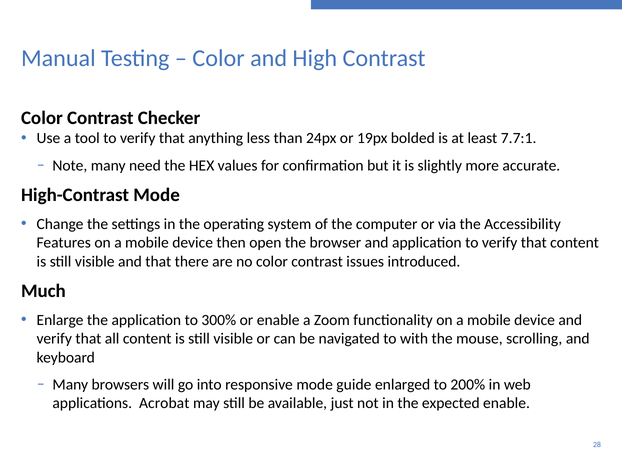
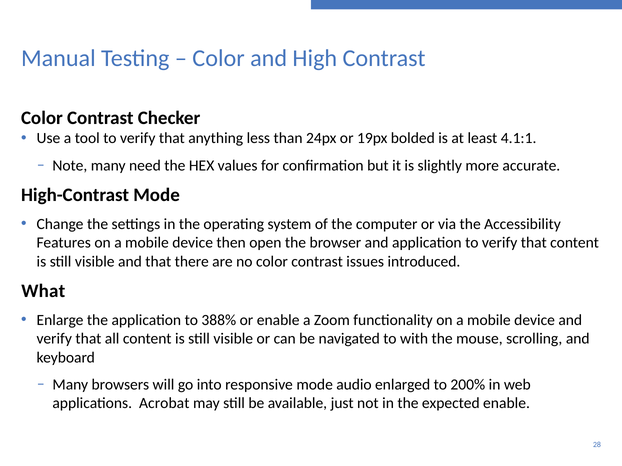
7.7:1: 7.7:1 -> 4.1:1 (519, 138)
Much: Much -> What (43, 291)
300%: 300% -> 388% (219, 321)
guide: guide -> audio (354, 385)
